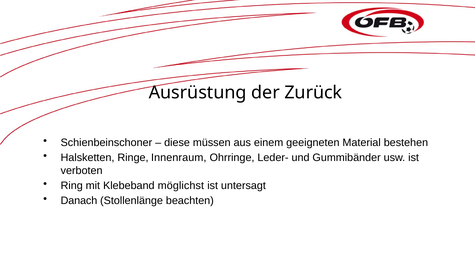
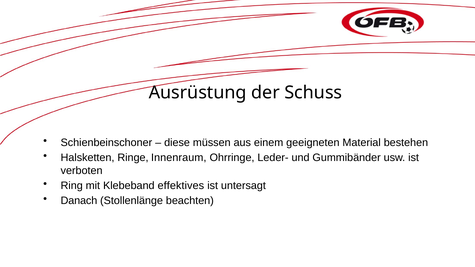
Zurück: Zurück -> Schuss (313, 92)
möglichst: möglichst -> effektives (181, 186)
